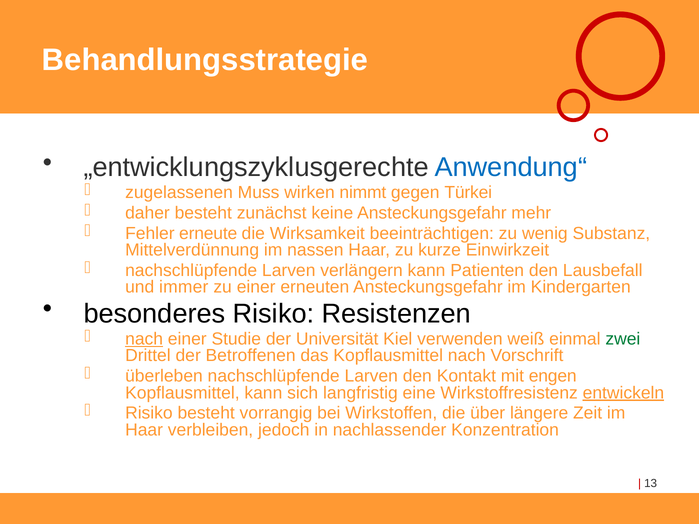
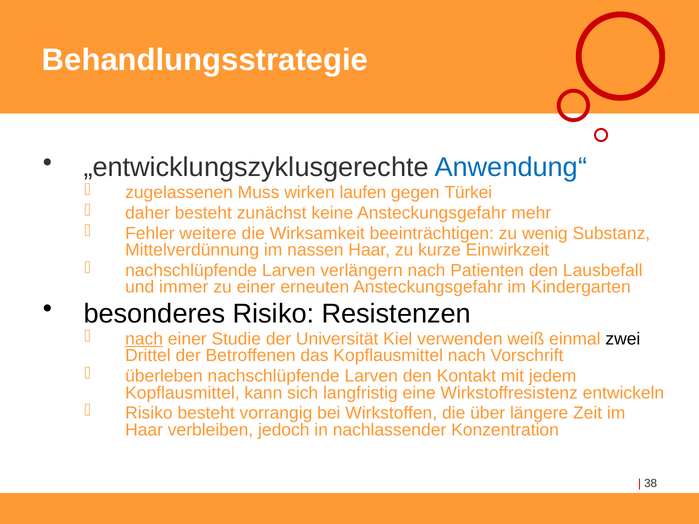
nimmt: nimmt -> laufen (363, 193)
erneute: erneute -> weitere (208, 233)
verlängern kann: kann -> nach (427, 270)
zwei colour: green -> black (623, 339)
engen: engen -> jedem (553, 376)
entwickeln underline: present -> none (623, 393)
13: 13 -> 38 (651, 483)
